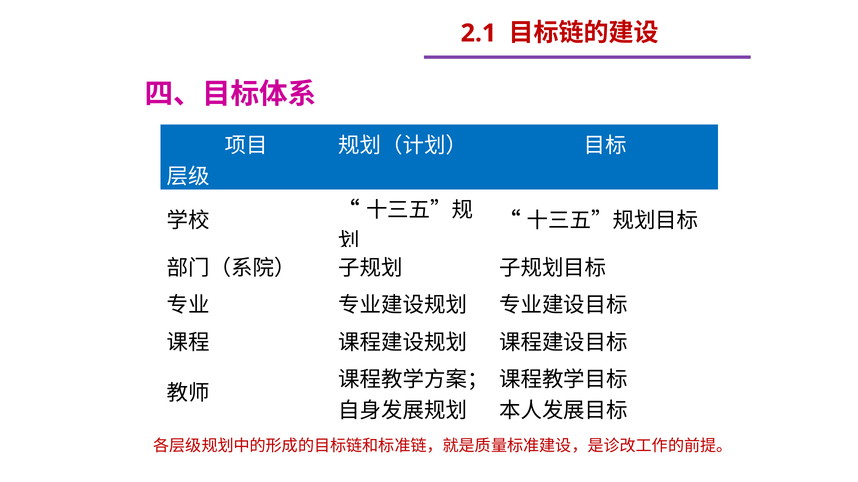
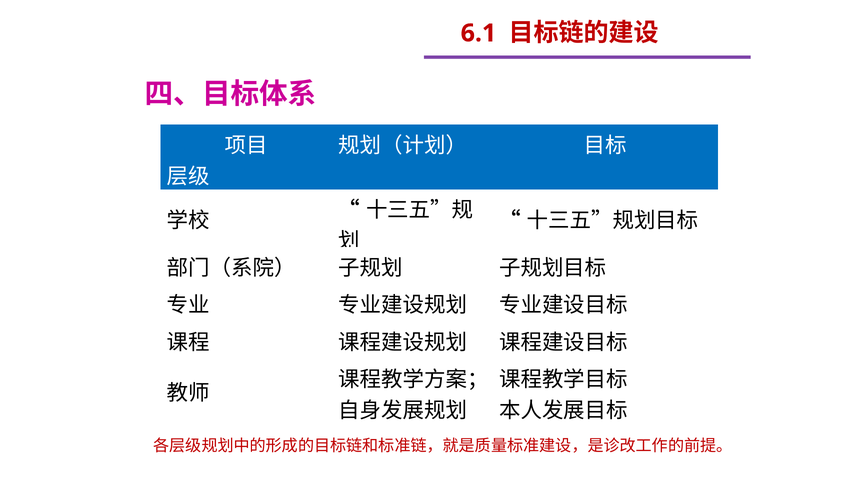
2.1: 2.1 -> 6.1 (478, 33)
